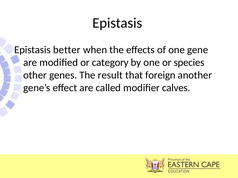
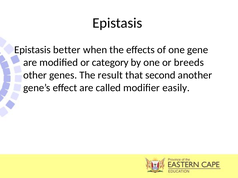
species: species -> breeds (189, 63)
foreign: foreign -> second (160, 75)
calves: calves -> easily (176, 88)
